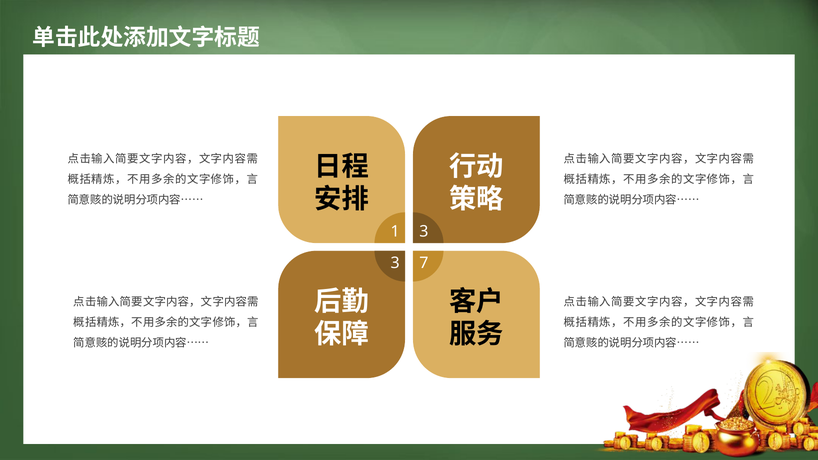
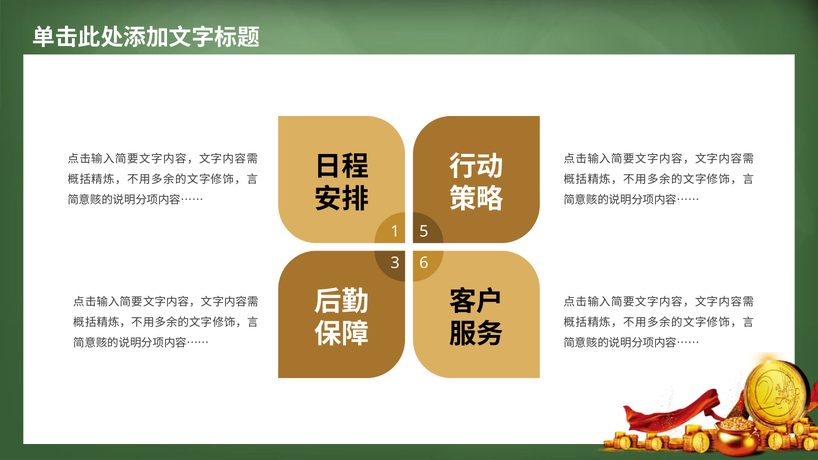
1 3: 3 -> 5 (424, 231)
7: 7 -> 6 (424, 263)
